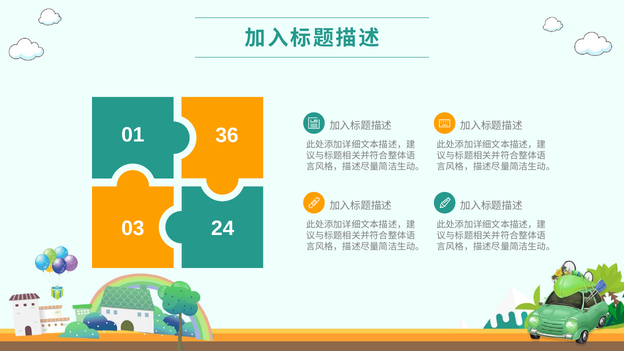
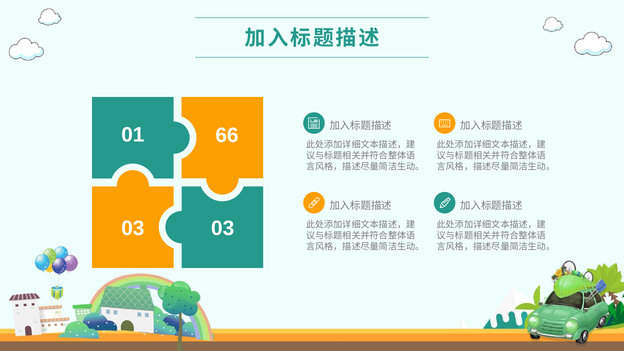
36: 36 -> 66 (227, 135)
03 24: 24 -> 03 (223, 229)
